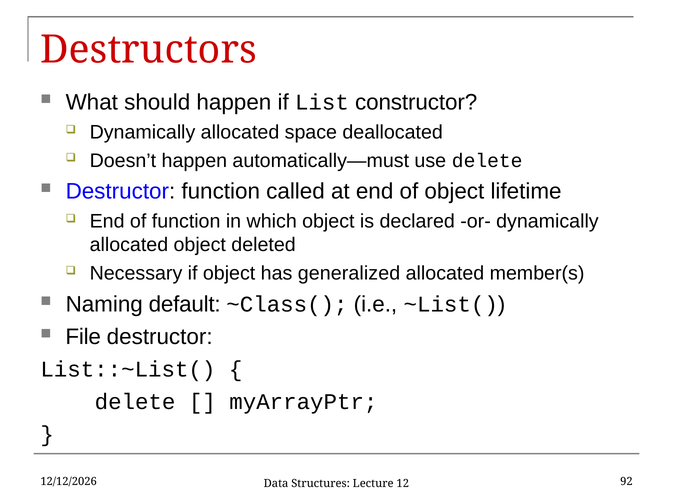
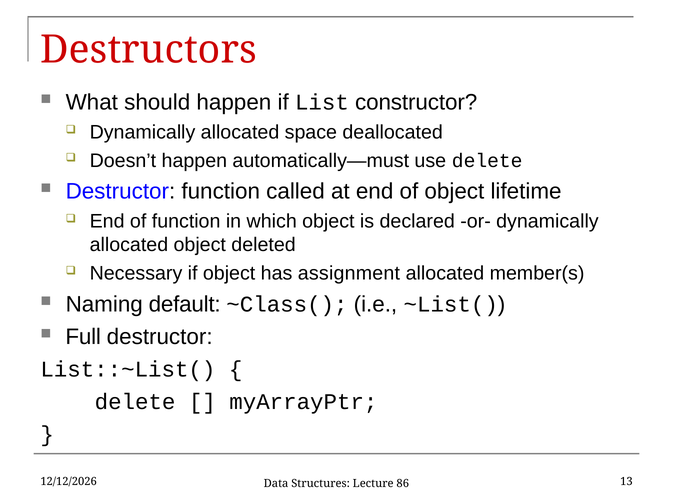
generalized: generalized -> assignment (349, 274)
File: File -> Full (83, 337)
92: 92 -> 13 (626, 482)
12: 12 -> 86 (403, 484)
